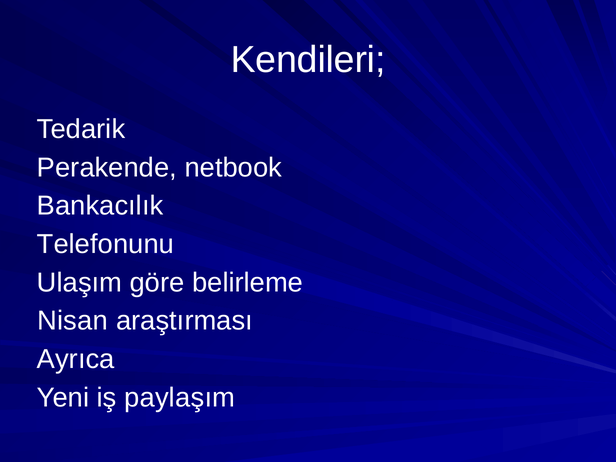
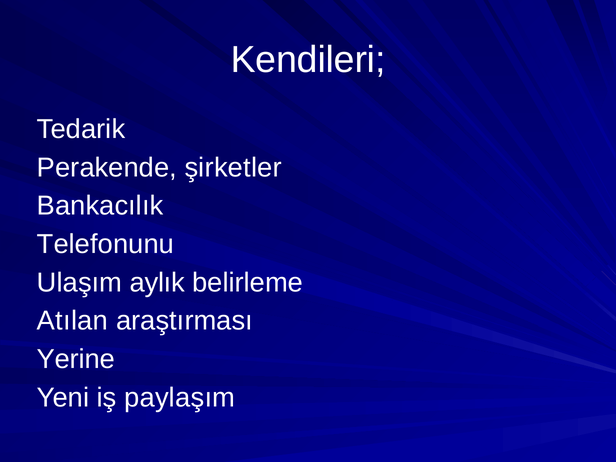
netbook: netbook -> şirketler (233, 168)
göre: göre -> aylık (157, 283)
Nisan: Nisan -> Atılan (73, 321)
Ayrıca: Ayrıca -> Yerine (76, 359)
